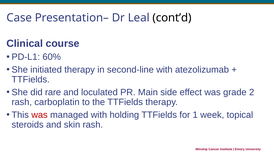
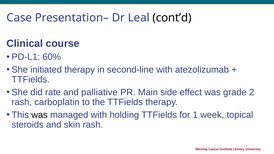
rare: rare -> rate (53, 92)
loculated: loculated -> palliative (99, 92)
was colour: red -> black (39, 115)
